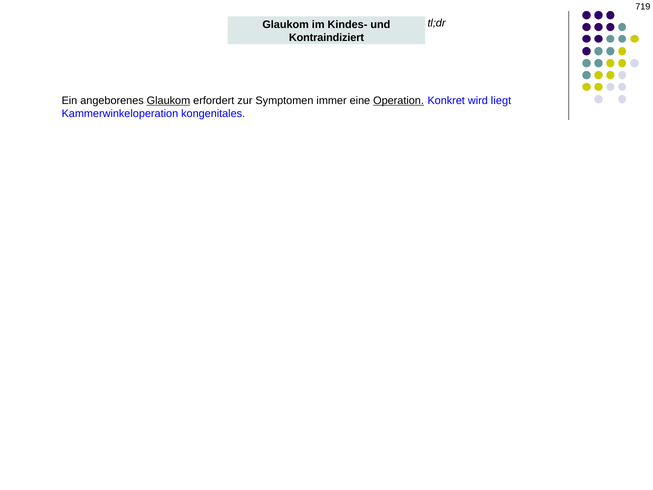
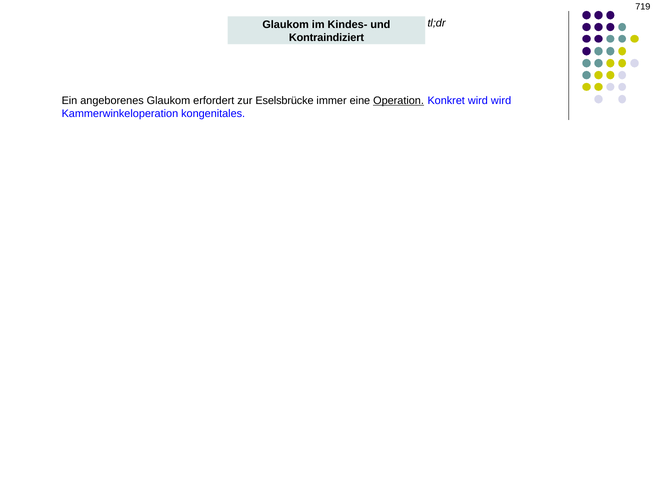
Glaukom underline: present -> none (168, 101)
Symptomen: Symptomen -> Eselsbrücke (285, 101)
wird liegt: liegt -> wird (501, 101)
